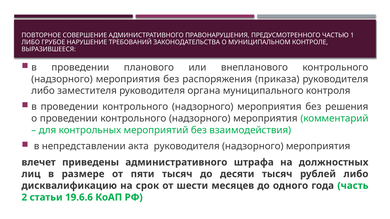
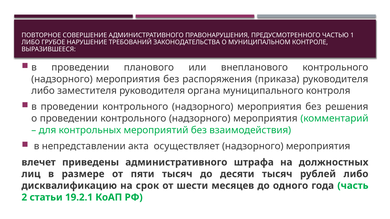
акта руководителя: руководителя -> осуществляет (187, 146)
19.6.6: 19.6.6 -> 19.2.1 (79, 198)
